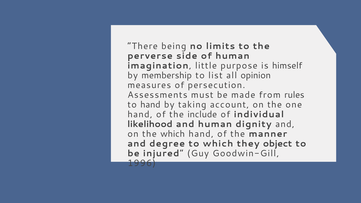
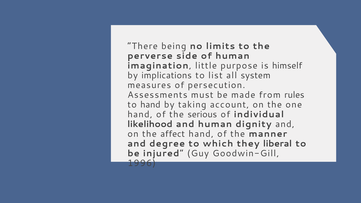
membership: membership -> implications (167, 75)
opinion: opinion -> system (256, 75)
include: include -> serious (202, 114)
the which: which -> affect (173, 134)
object: object -> liberal (278, 144)
